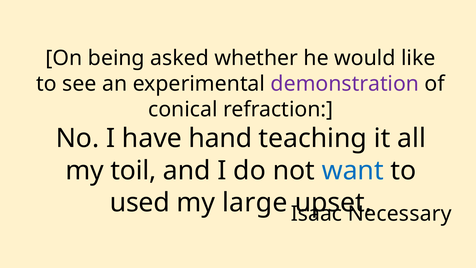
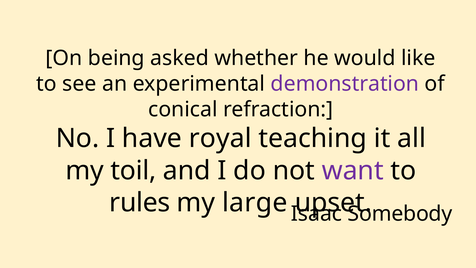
hand: hand -> royal (220, 138)
want colour: blue -> purple (353, 170)
used: used -> rules (140, 202)
Necessary: Necessary -> Somebody (400, 214)
